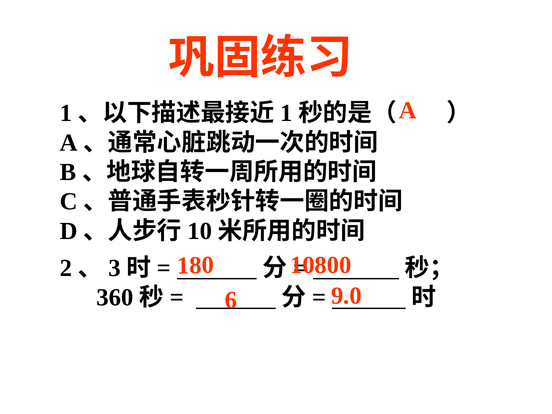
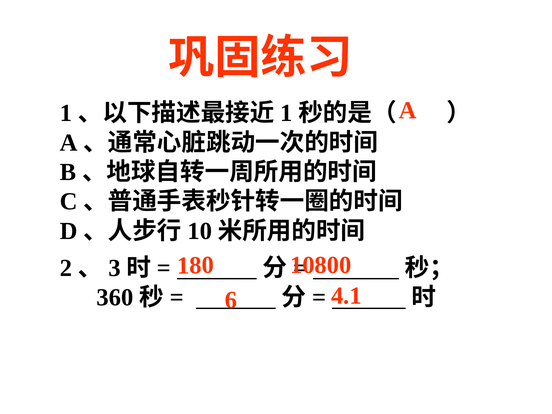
9.0: 9.0 -> 4.1 (346, 296)
